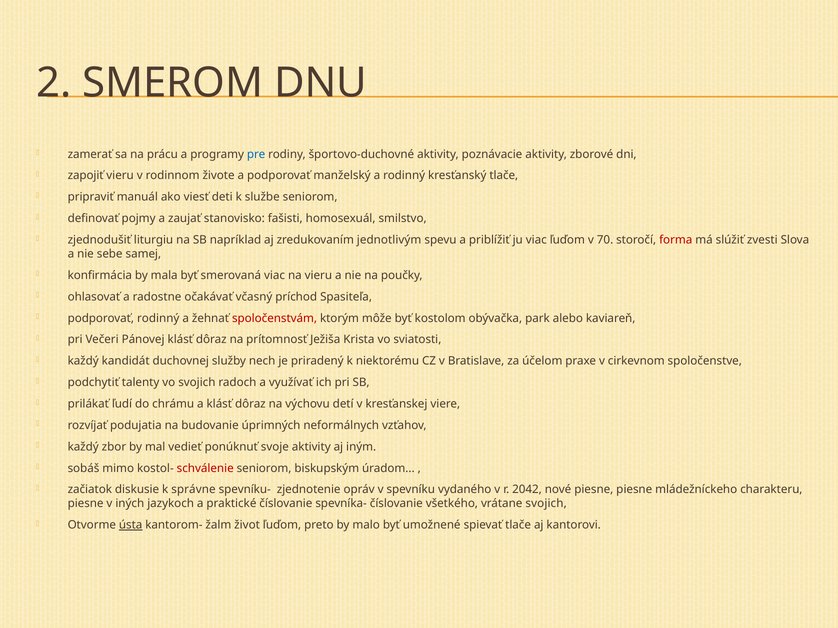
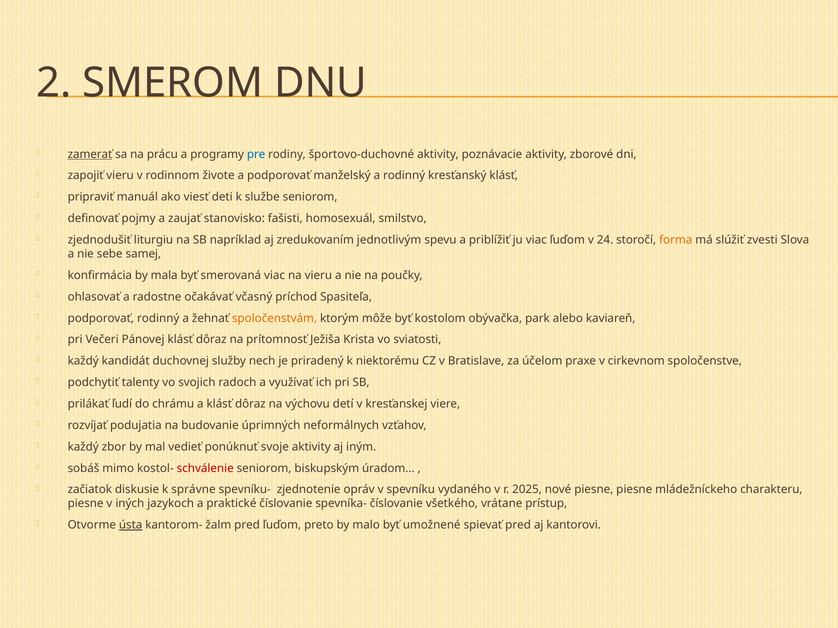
zamerať underline: none -> present (90, 154)
kresťanský tlače: tlače -> klásť (504, 176)
70: 70 -> 24 (605, 240)
forma colour: red -> orange (676, 240)
spoločenstvám colour: red -> orange (275, 318)
2042: 2042 -> 2025 (527, 490)
vrátane svojich: svojich -> prístup (546, 504)
žalm život: život -> pred (247, 525)
spievať tlače: tlače -> pred (518, 525)
